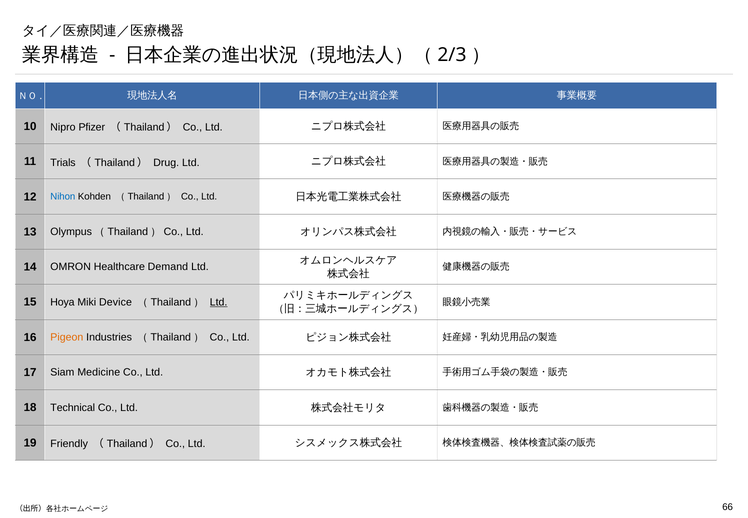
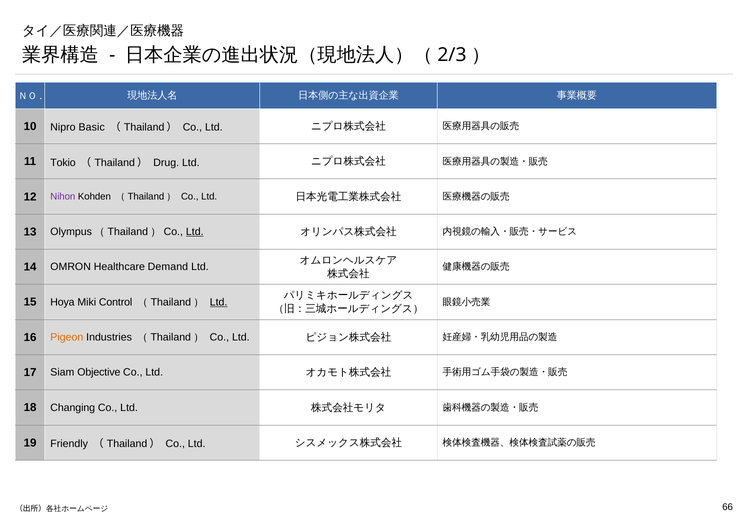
Pfizer: Pfizer -> Basic (92, 127)
Trials: Trials -> Tokio (63, 162)
Nihon colour: blue -> purple (63, 196)
Ltd underline: none -> present (195, 232)
Device: Device -> Control (116, 302)
Medicine: Medicine -> Objective (99, 372)
Technical: Technical -> Changing (73, 408)
